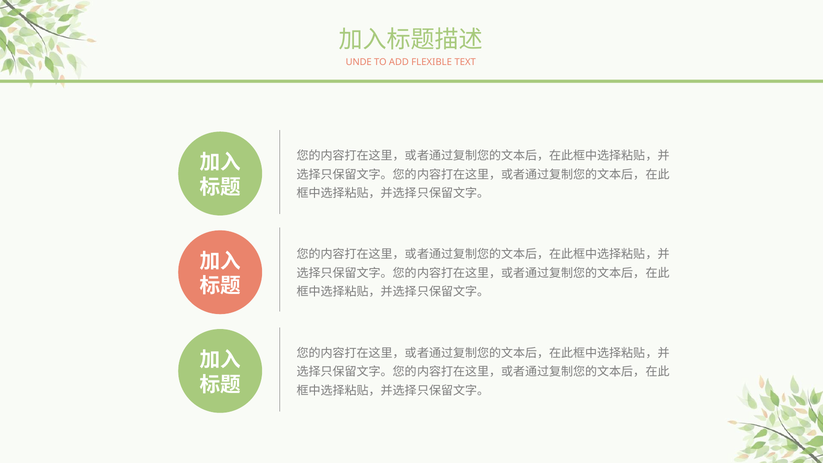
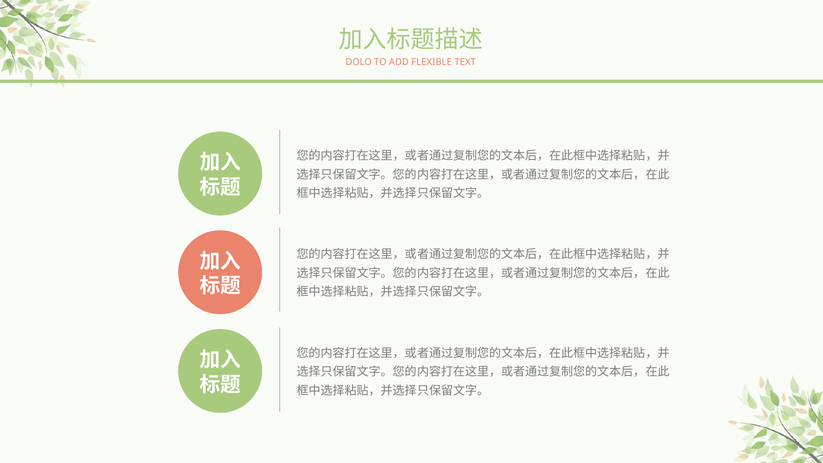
UNDE: UNDE -> DOLO (359, 62)
